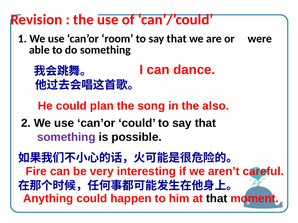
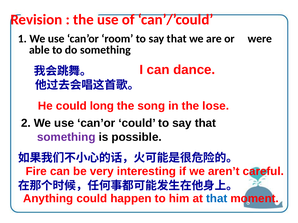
plan: plan -> long (102, 106)
also: also -> lose (216, 106)
that colour: black -> blue (217, 199)
